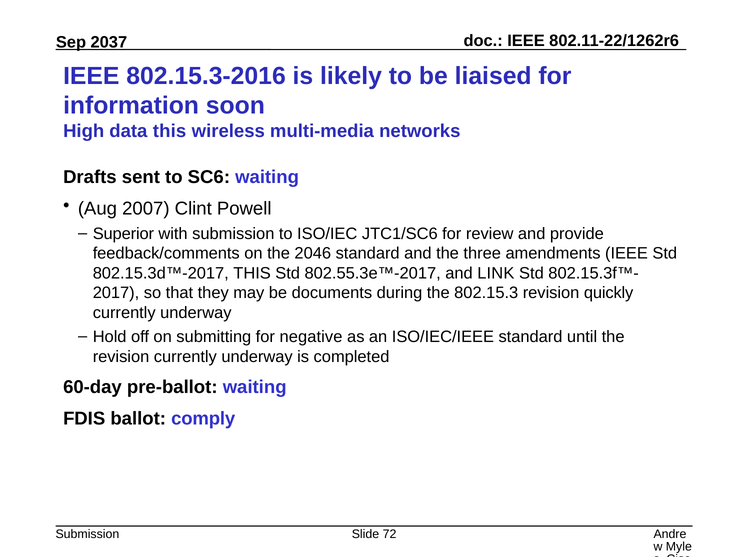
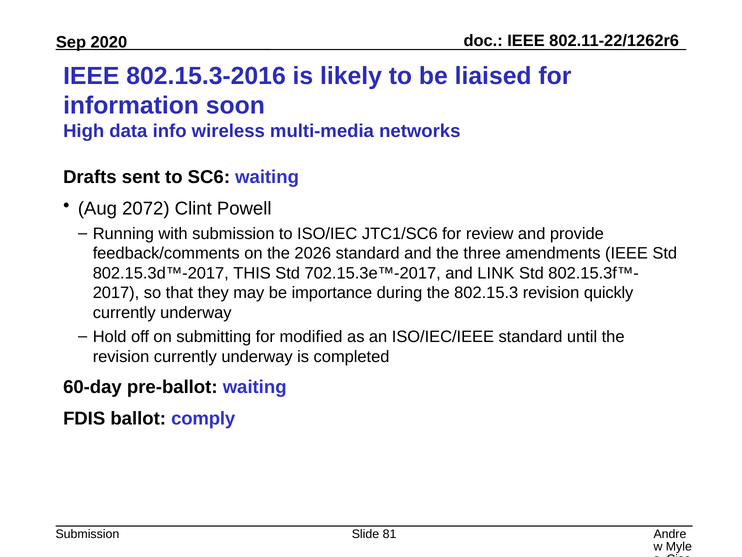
2037: 2037 -> 2020 (109, 42)
data this: this -> info (170, 131)
2007: 2007 -> 2072 (146, 208)
Superior: Superior -> Running (123, 233)
2046: 2046 -> 2026 (313, 253)
802.55.3e™-2017: 802.55.3e™-2017 -> 702.15.3e™-2017 (373, 273)
documents: documents -> importance (332, 293)
negative: negative -> modified (311, 336)
72: 72 -> 81 (390, 534)
